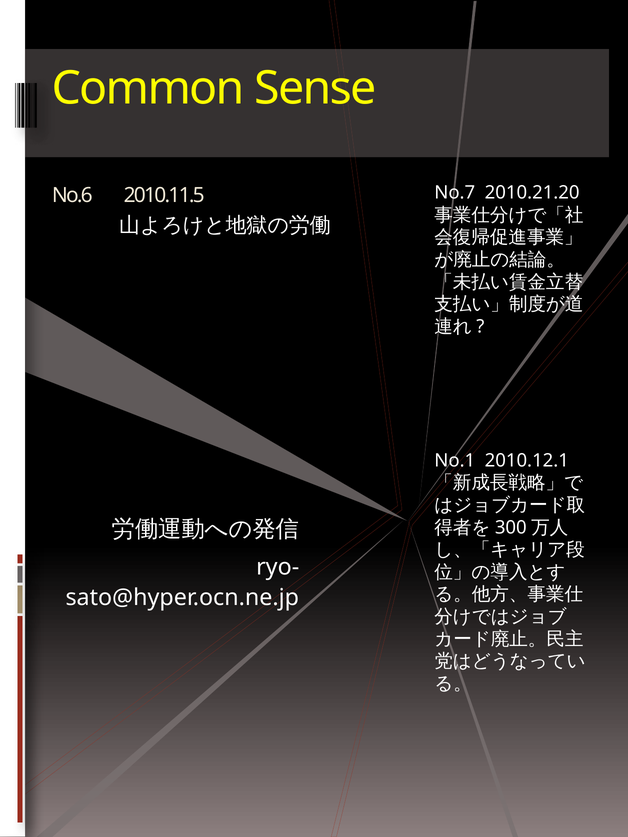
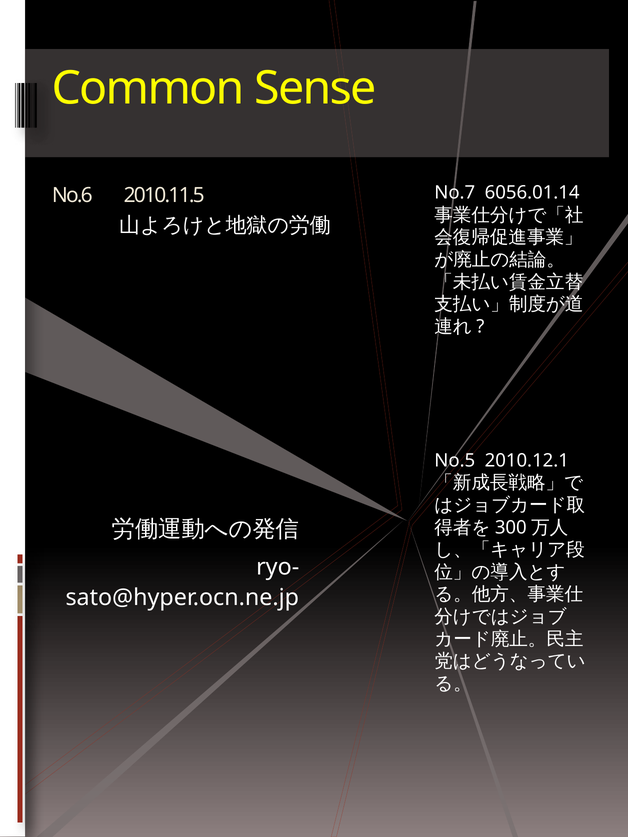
2010.21.20: 2010.21.20 -> 6056.01.14 (532, 193)
No.1: No.1 -> No.5 (455, 461)
